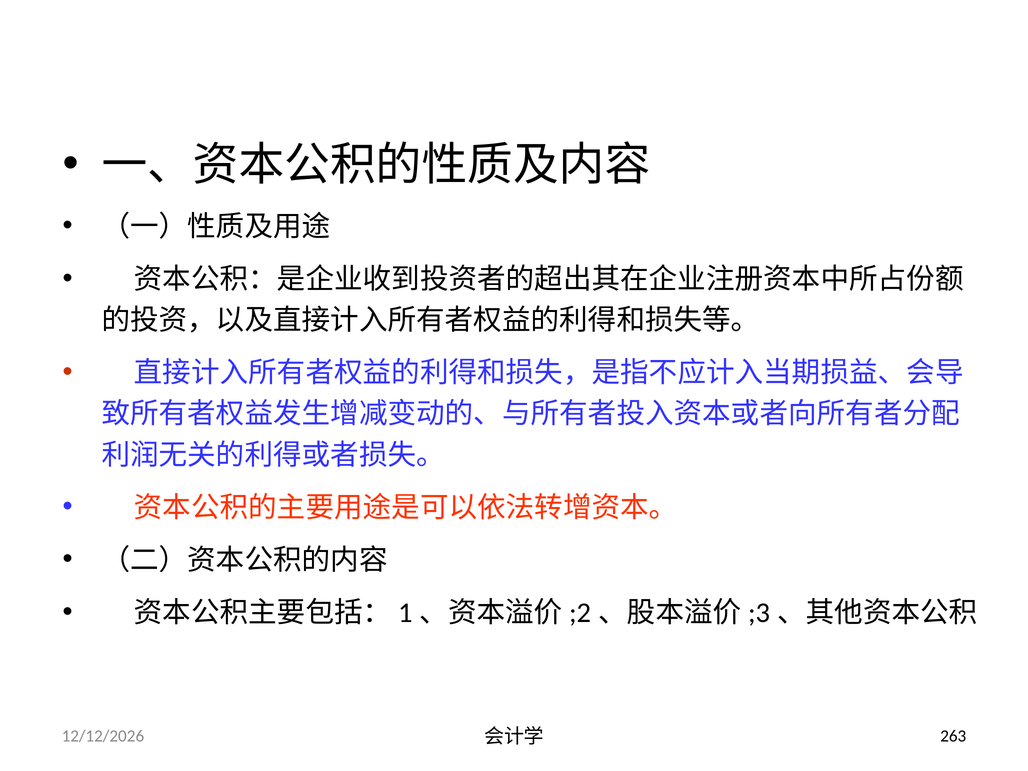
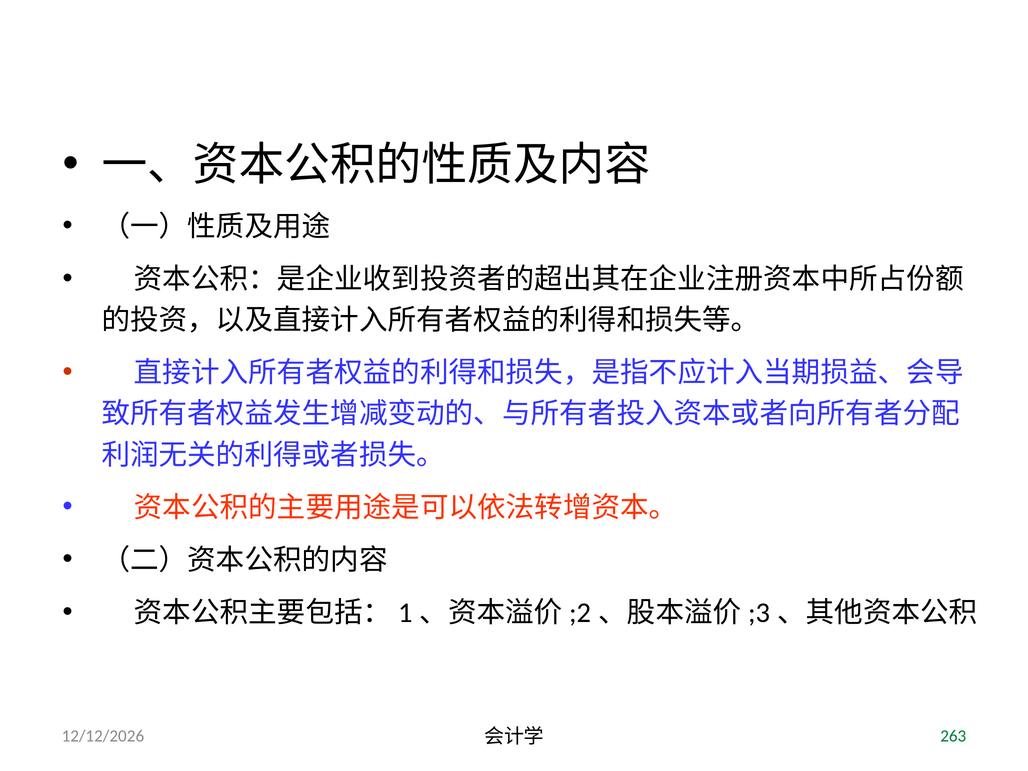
263 colour: black -> green (953, 736)
